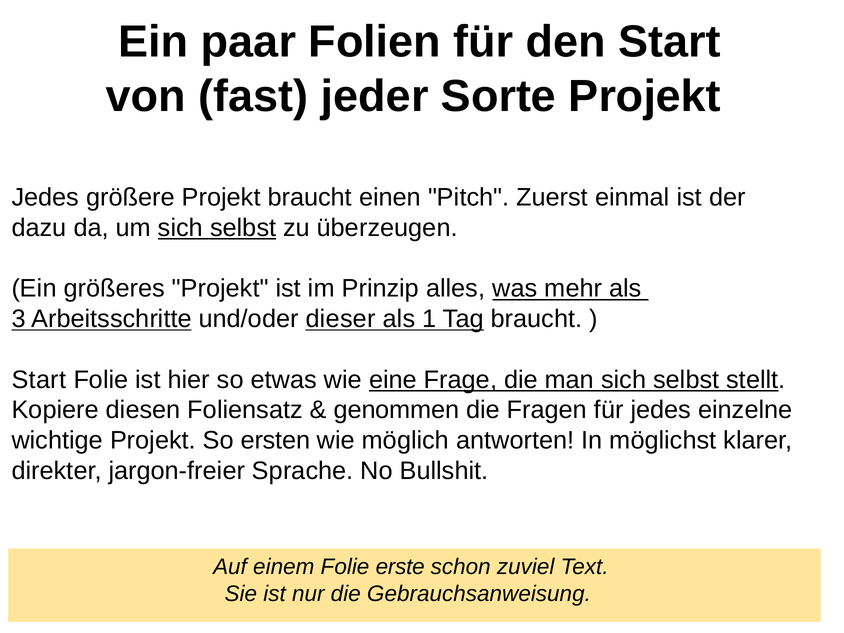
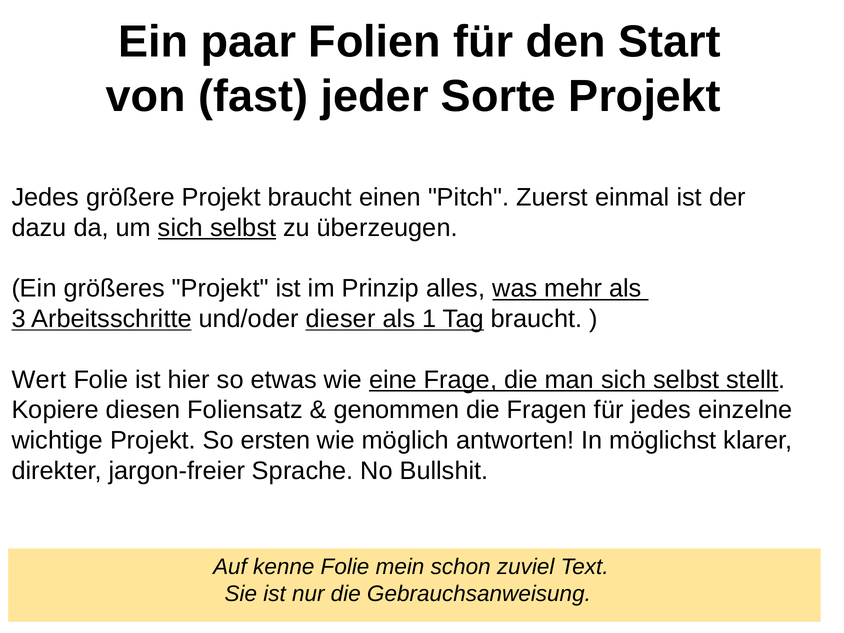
Start: Start -> Wert (39, 380)
einem: einem -> kenne (284, 567)
erste: erste -> mein (400, 567)
